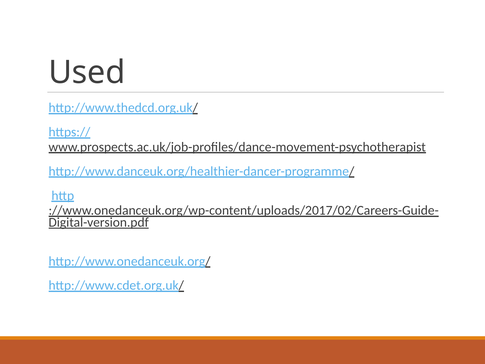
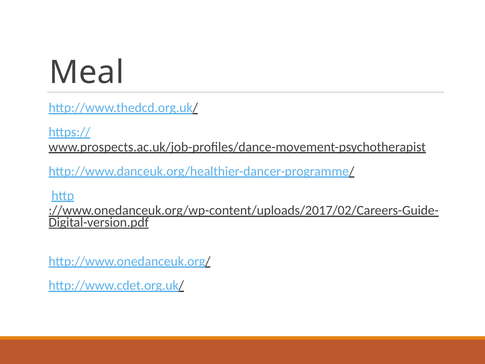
Used: Used -> Meal (87, 72)
